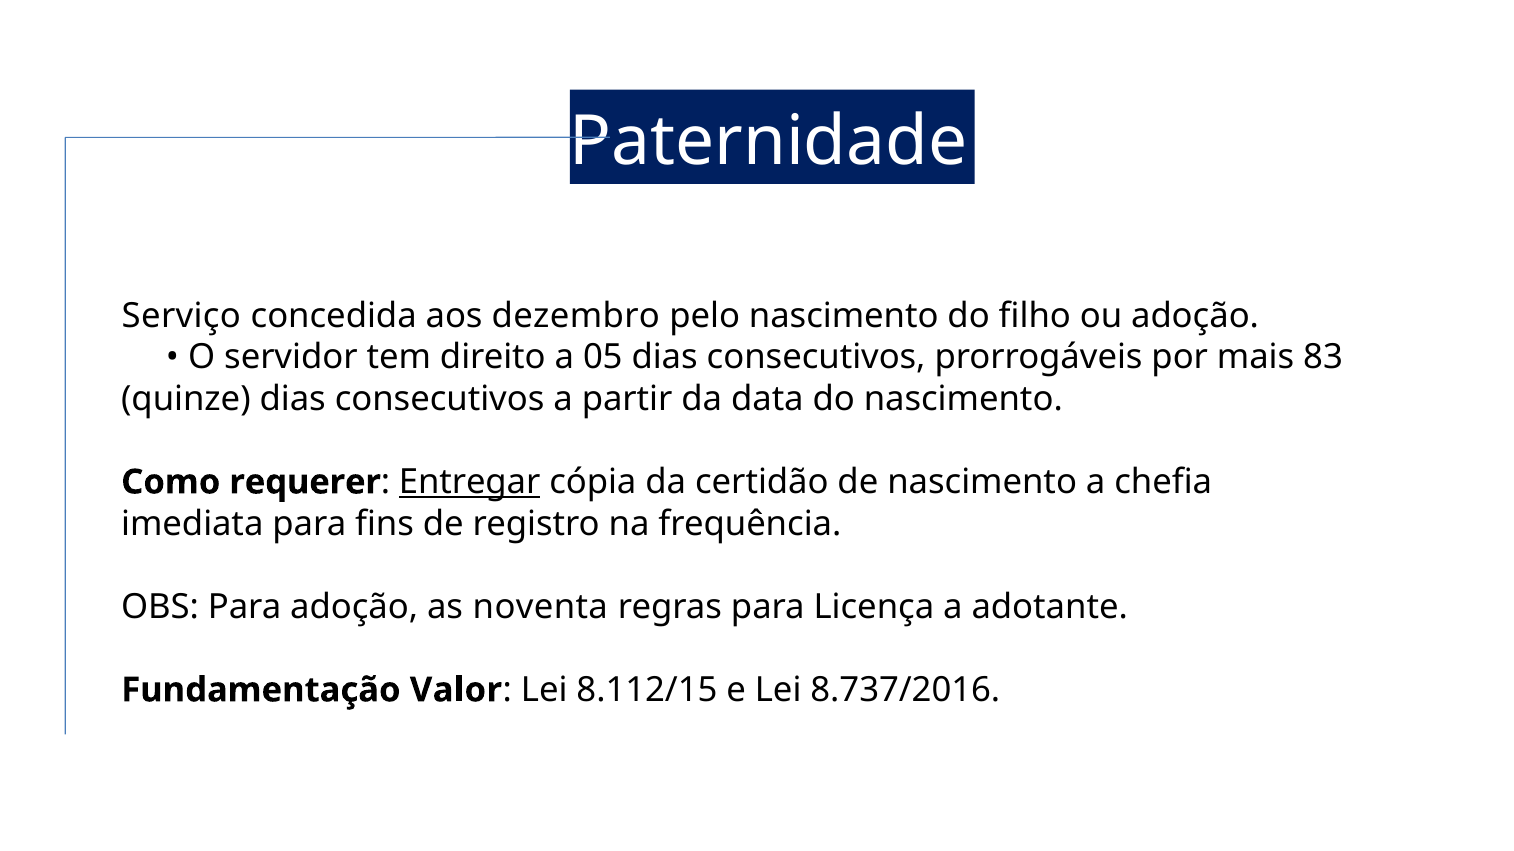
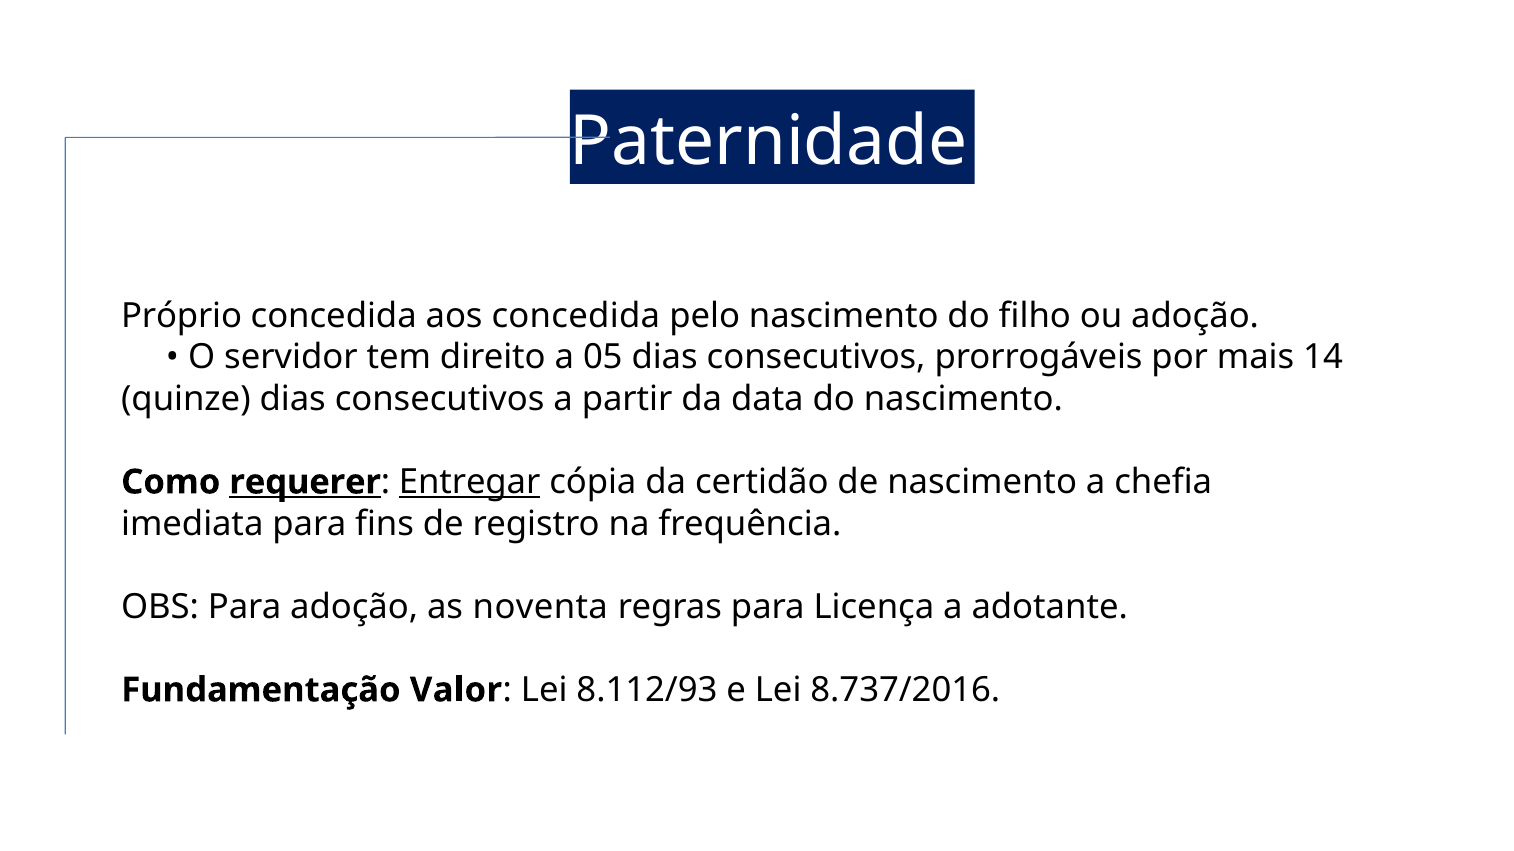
Serviço: Serviço -> Próprio (182, 316)
aos dezembro: dezembro -> concedida (576, 316)
83: 83 -> 14 (1323, 358)
requerer underline: none -> present (305, 482)
8.112/15: 8.112/15 -> 8.112/93 (647, 690)
